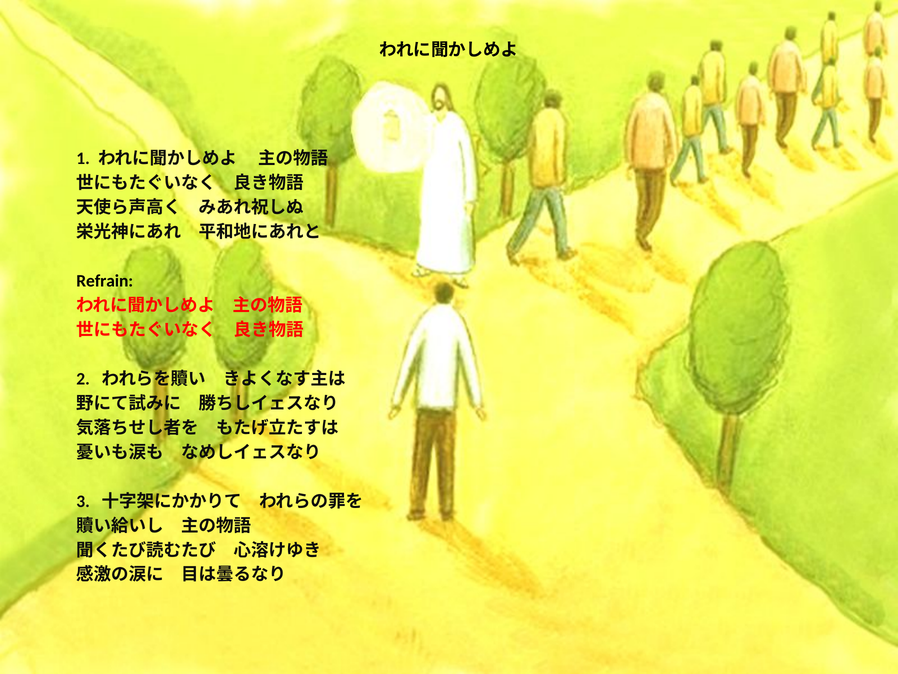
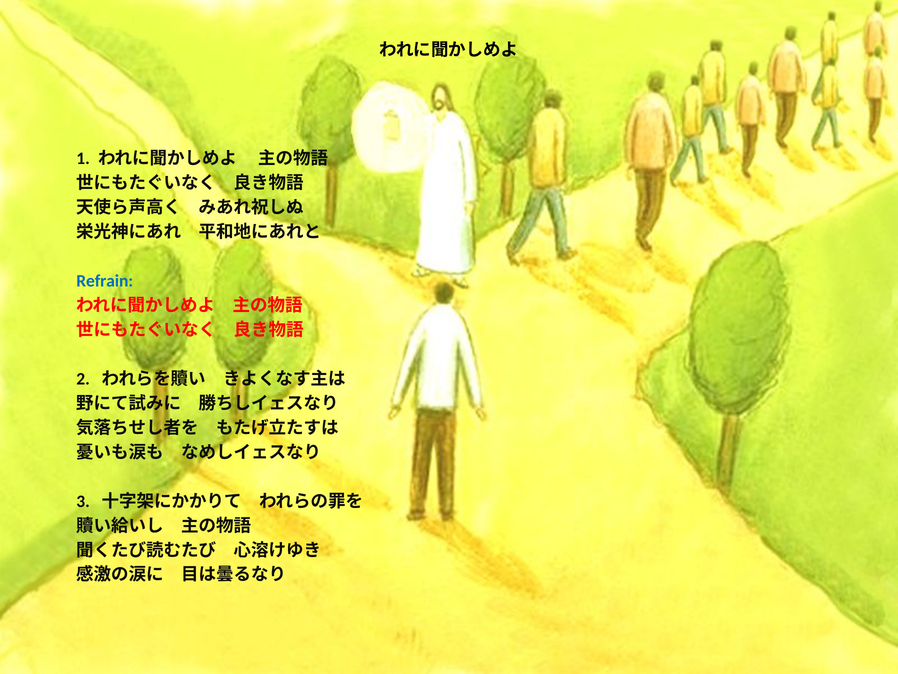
Refrain colour: black -> blue (105, 281)
